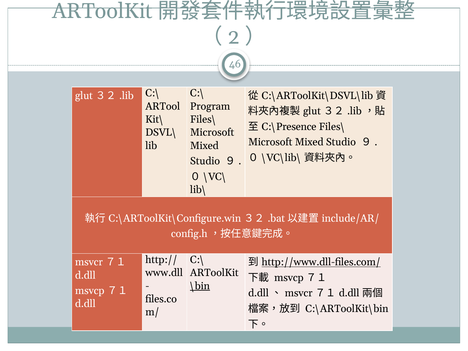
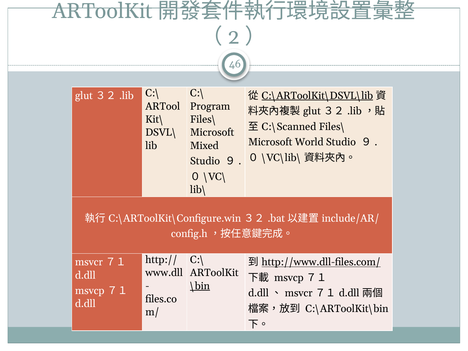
C:\ARToolKit\DSVL\lib underline: none -> present (317, 96)
C:\Presence: C:\Presence -> C:\Scanned (289, 127)
Mixed: Mixed -> World (309, 142)
